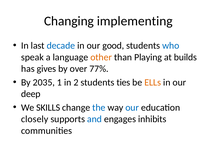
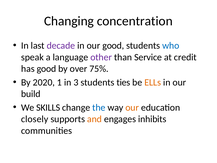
implementing: implementing -> concentration (135, 21)
decade colour: blue -> purple (61, 46)
other colour: orange -> purple (101, 57)
Playing: Playing -> Service (148, 57)
builds: builds -> credit (185, 57)
has gives: gives -> good (46, 69)
77%: 77% -> 75% (99, 69)
2035: 2035 -> 2020 (44, 82)
2: 2 -> 3 (76, 82)
deep: deep -> build (31, 94)
our colour: blue -> orange (132, 107)
and colour: blue -> orange (95, 119)
